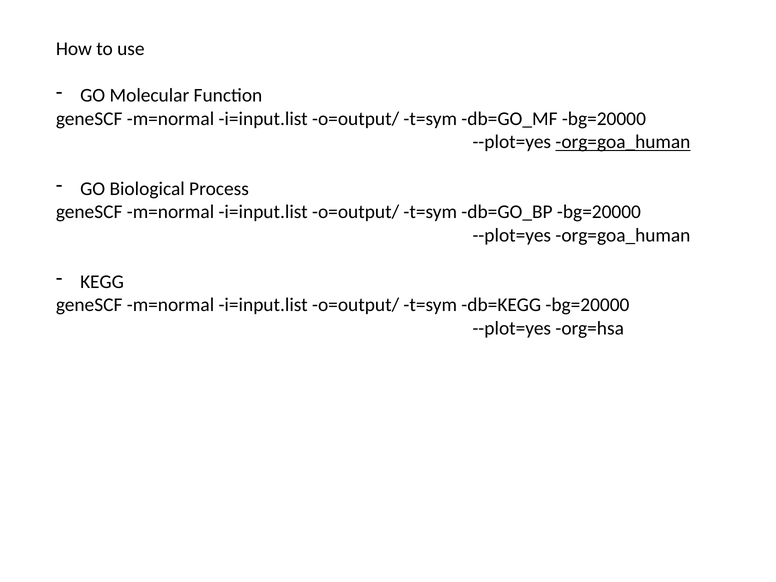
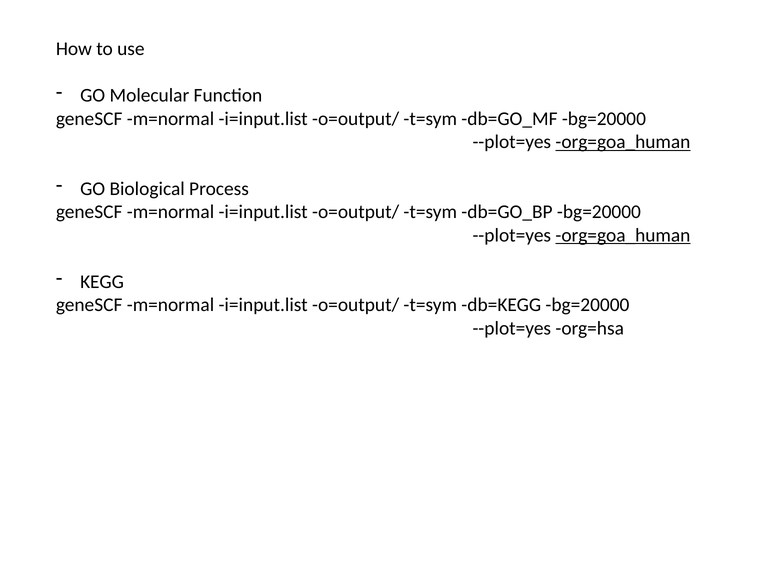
org=goa_human underline: none -> present (623, 235)
